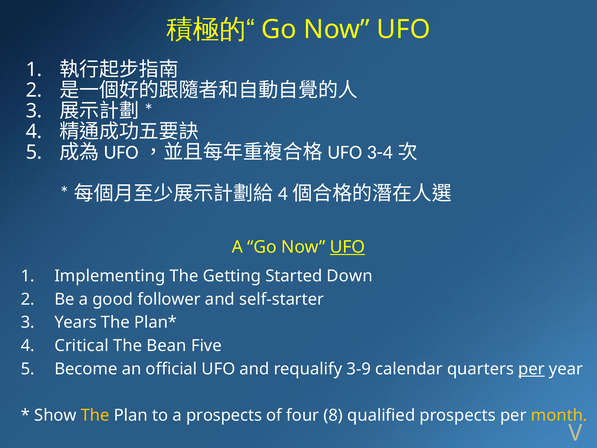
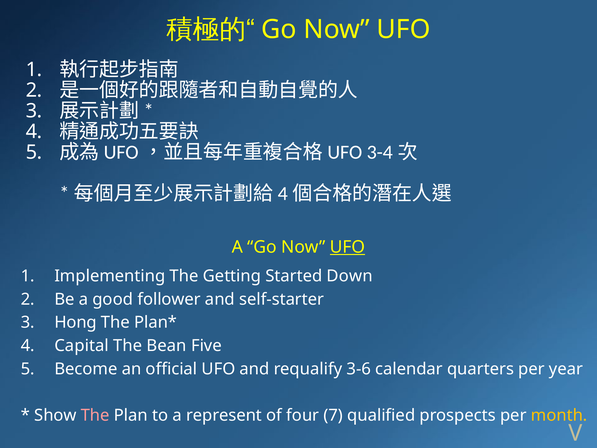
Years: Years -> Hong (76, 322)
Critical: Critical -> Capital (82, 346)
3-9: 3-9 -> 3-6 (359, 369)
per underline: present -> none (531, 369)
The colour: yellow -> pink (95, 415)
a prospects: prospects -> represent (224, 415)
8: 8 -> 7 (333, 415)
